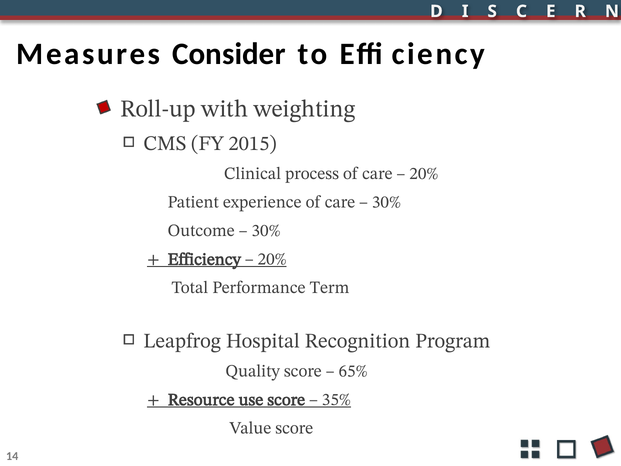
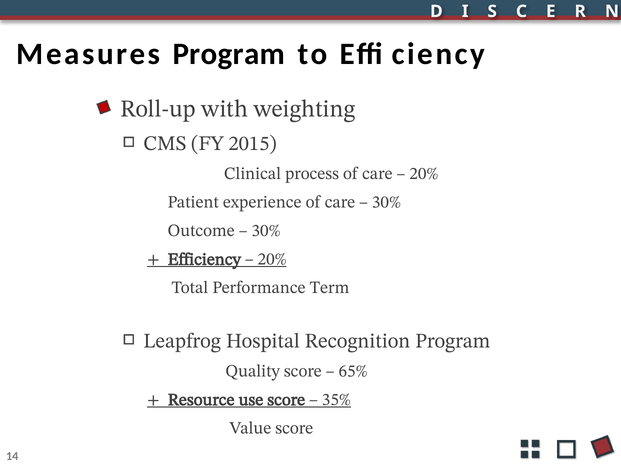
Measures Consider: Consider -> Program (229, 54)
